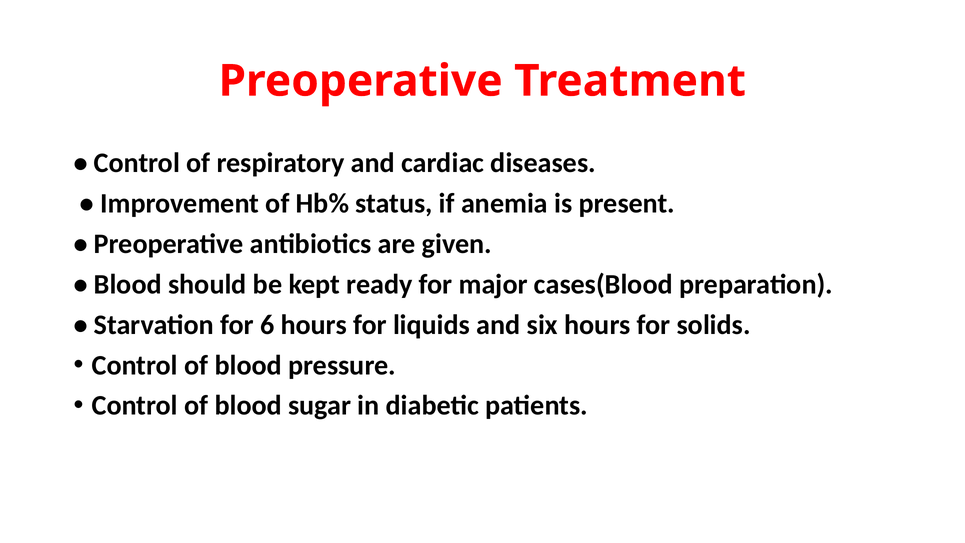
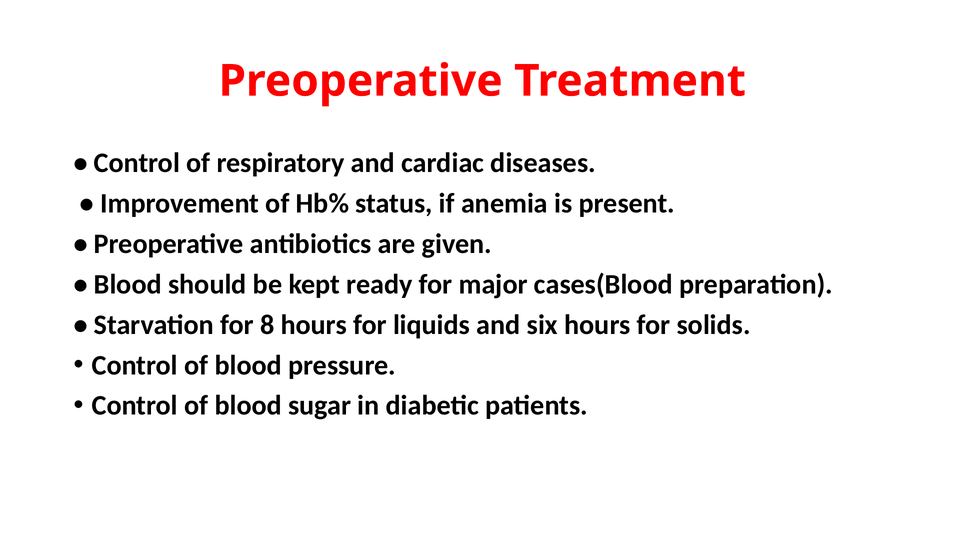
6: 6 -> 8 (267, 325)
